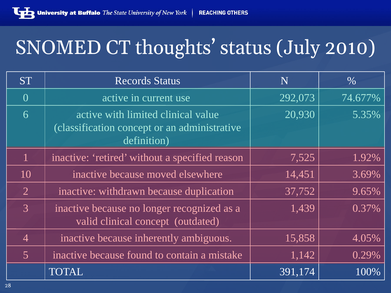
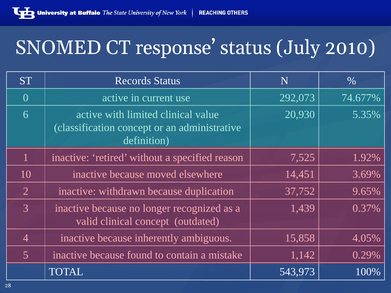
thoughts: thoughts -> response (175, 48)
391,174: 391,174 -> 543,973 (297, 272)
